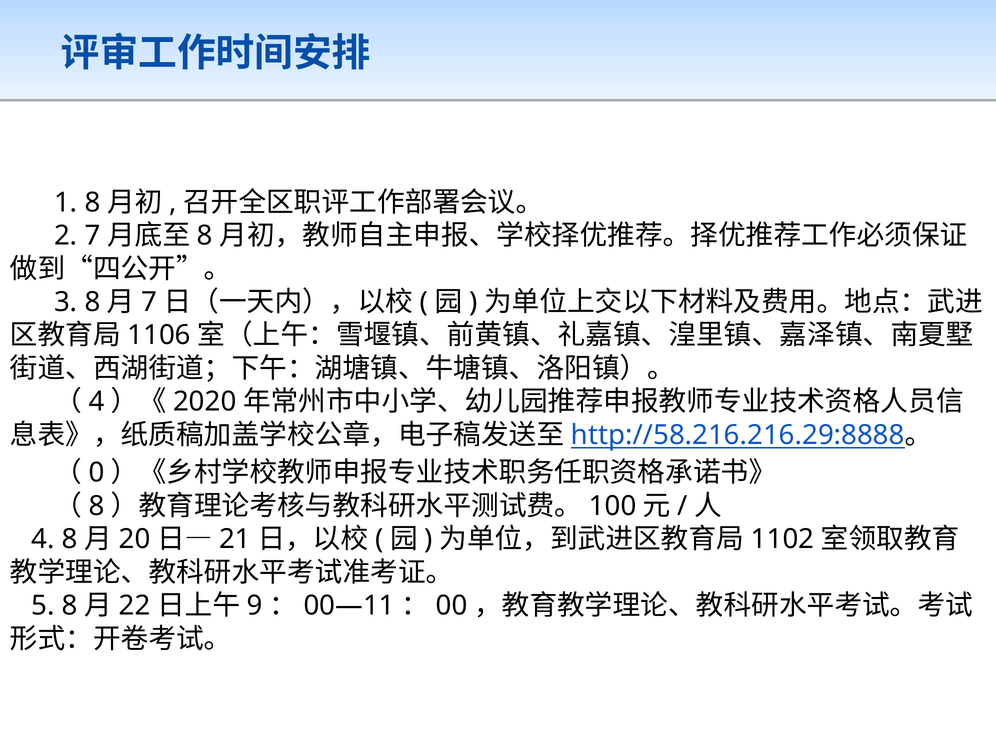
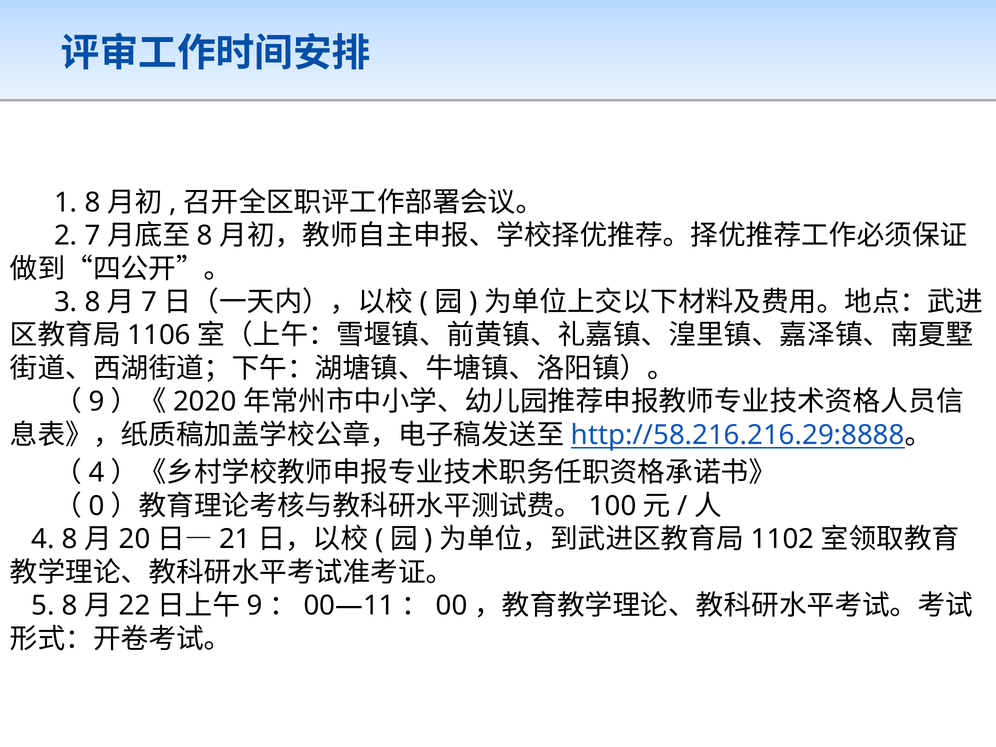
4: 4 -> 9 (96, 402)
0: 0 -> 4 (96, 473)
8: 8 -> 0 (96, 506)
